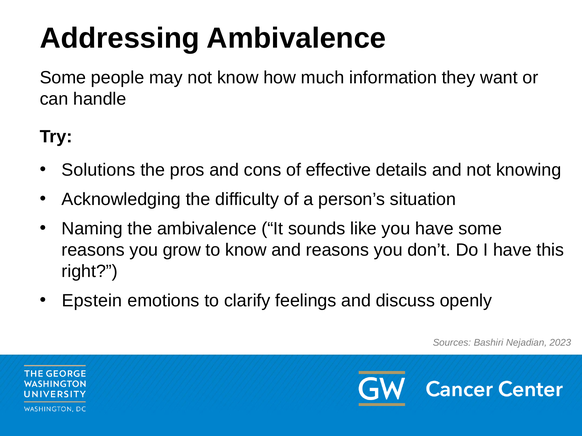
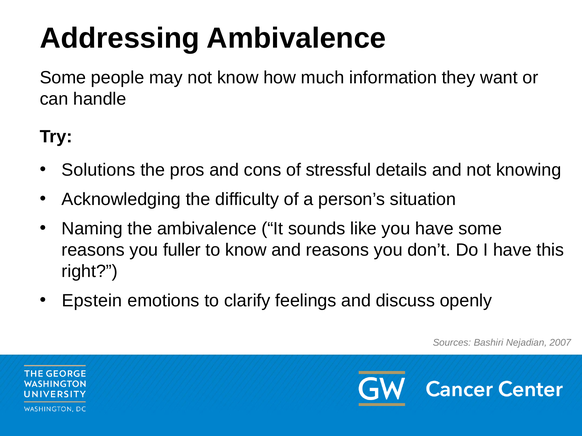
effective: effective -> stressful (339, 170)
grow: grow -> fuller (182, 250)
2023: 2023 -> 2007 (560, 343)
